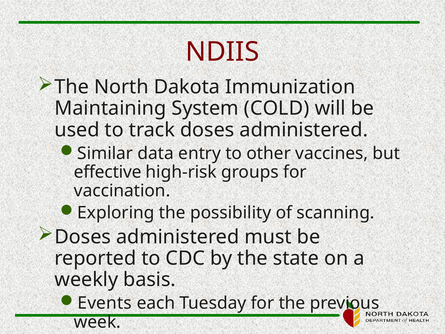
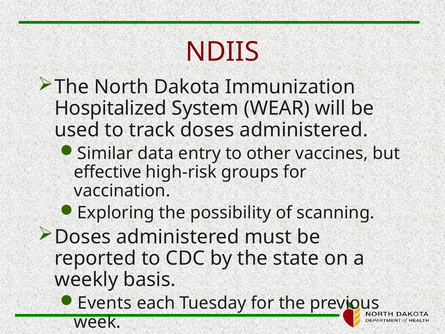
Maintaining: Maintaining -> Hospitalized (111, 108)
COLD: COLD -> WEAR (277, 108)
